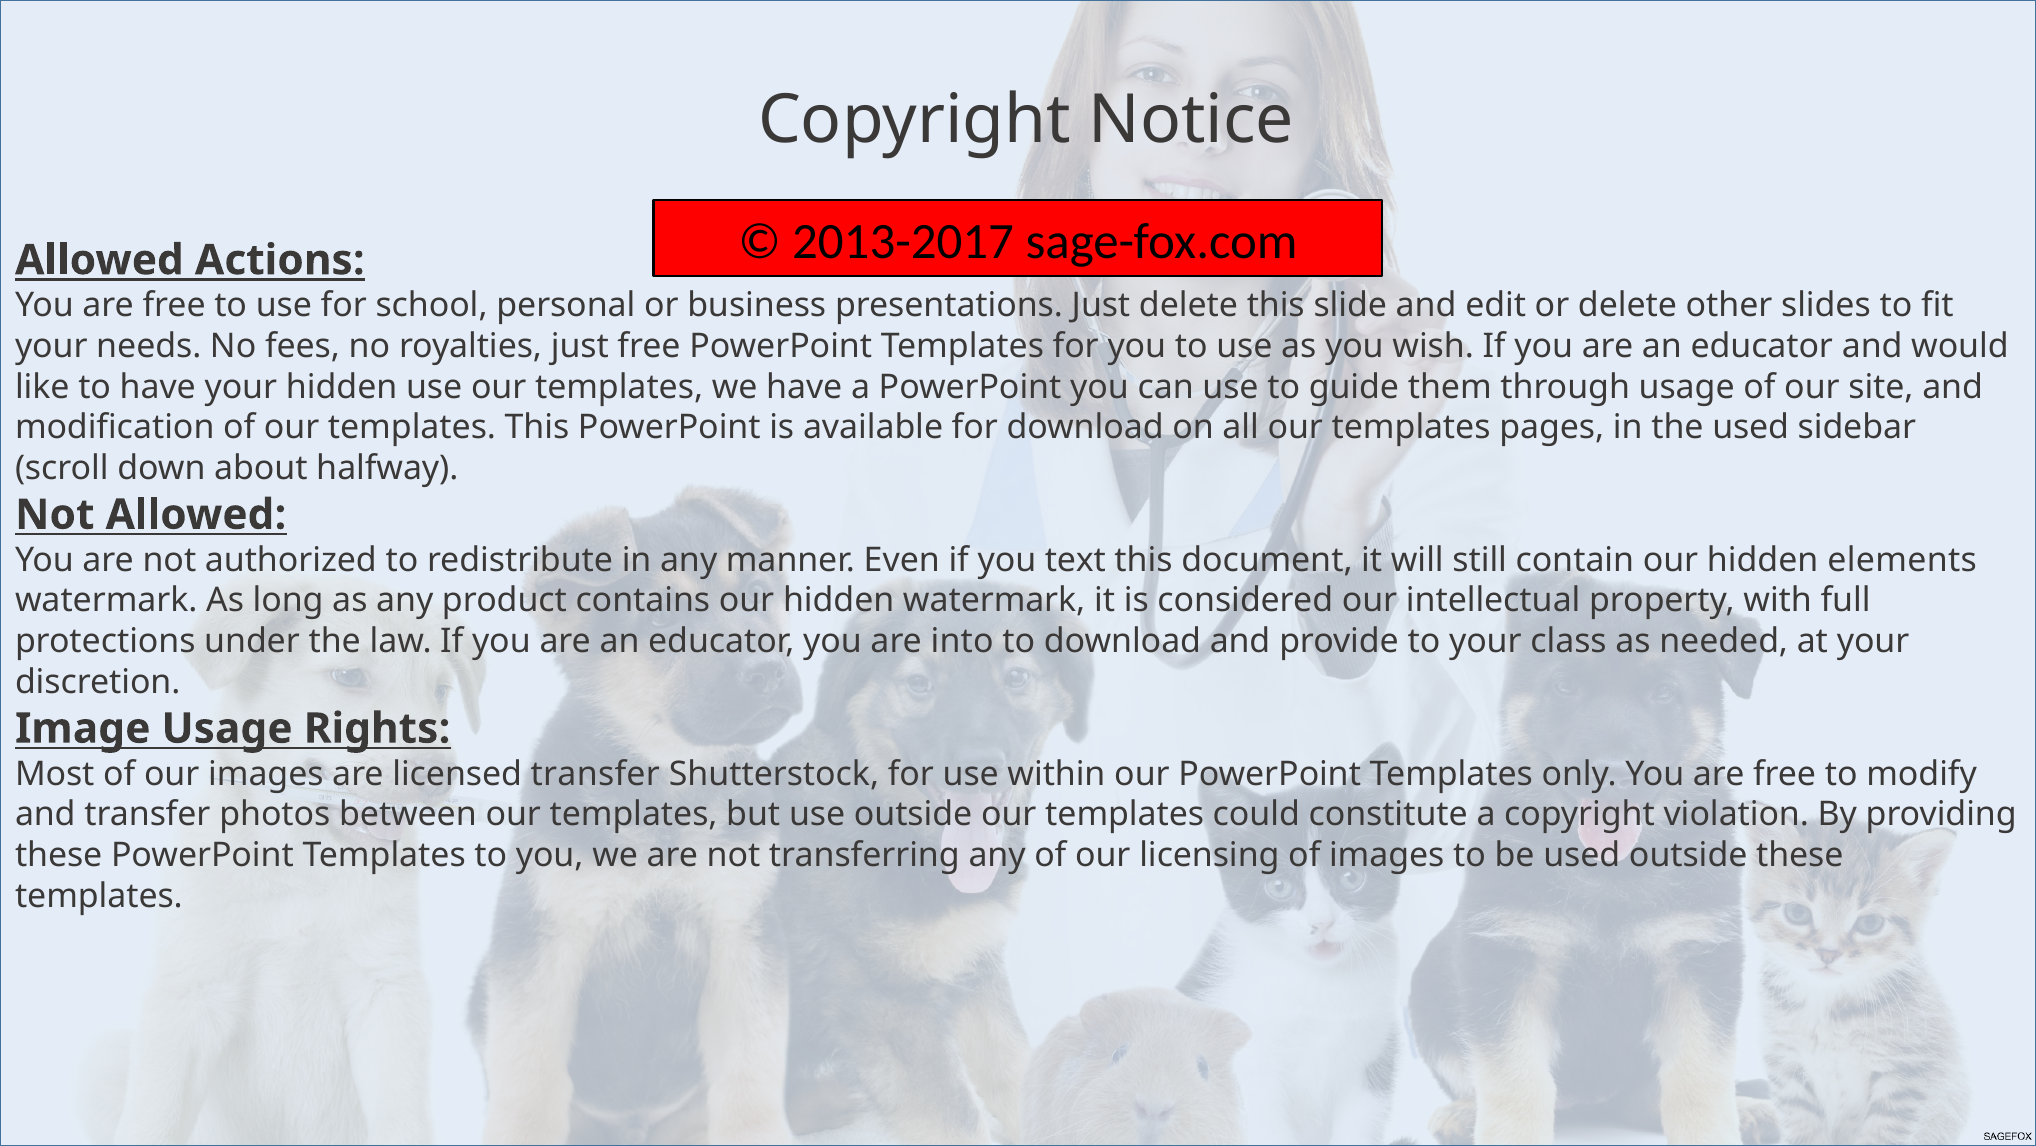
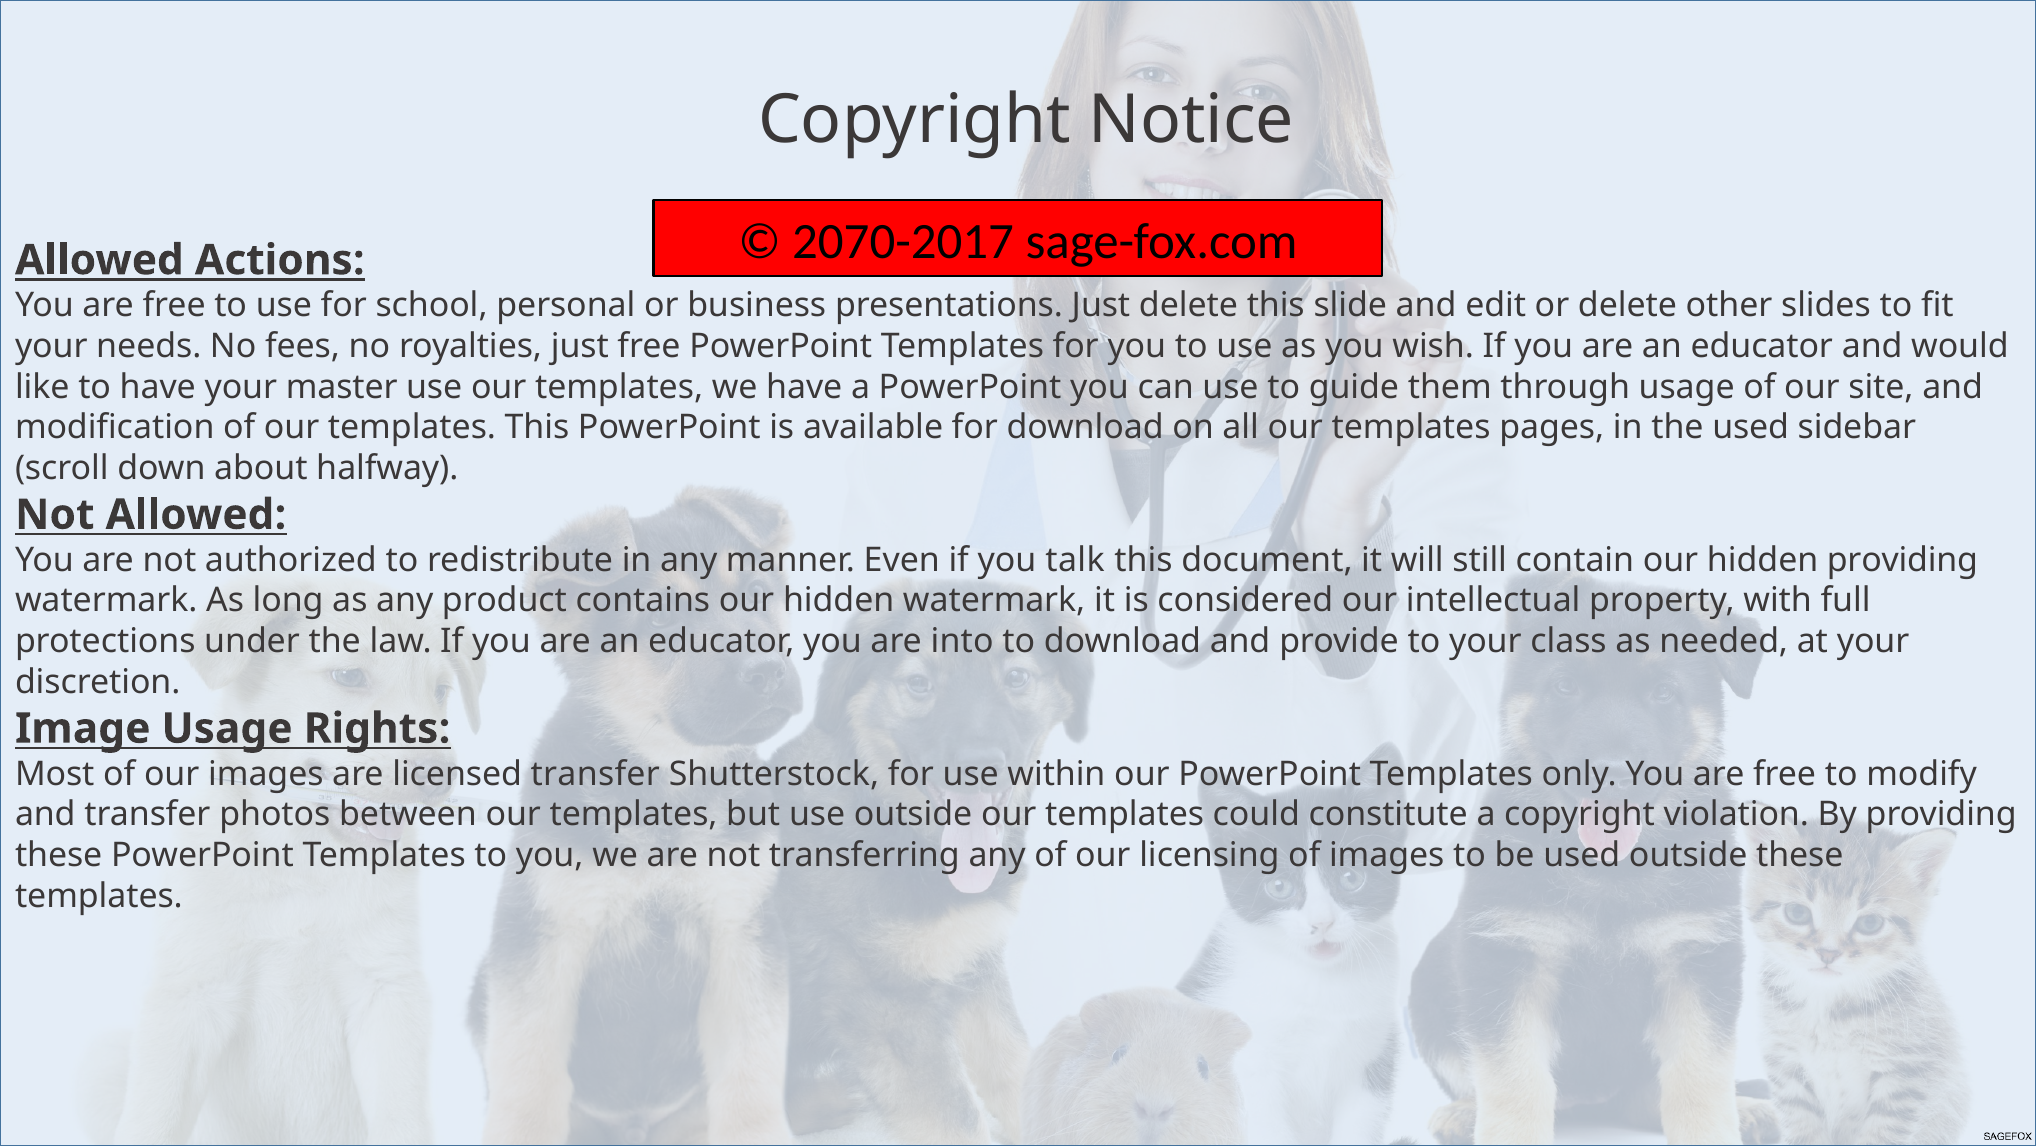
2013-2017: 2013-2017 -> 2070-2017 (903, 242)
your hidden: hidden -> master (342, 387)
text: text -> talk (1075, 560)
hidden elements: elements -> providing (1902, 560)
